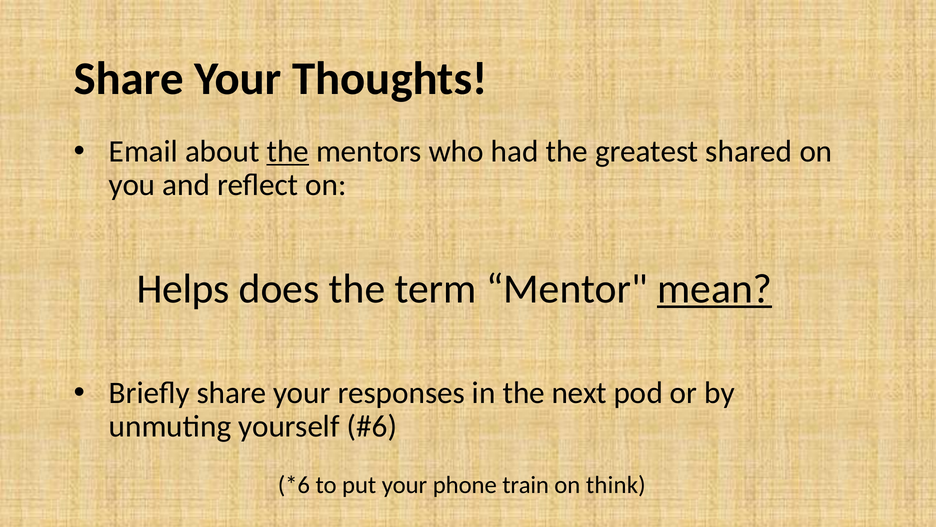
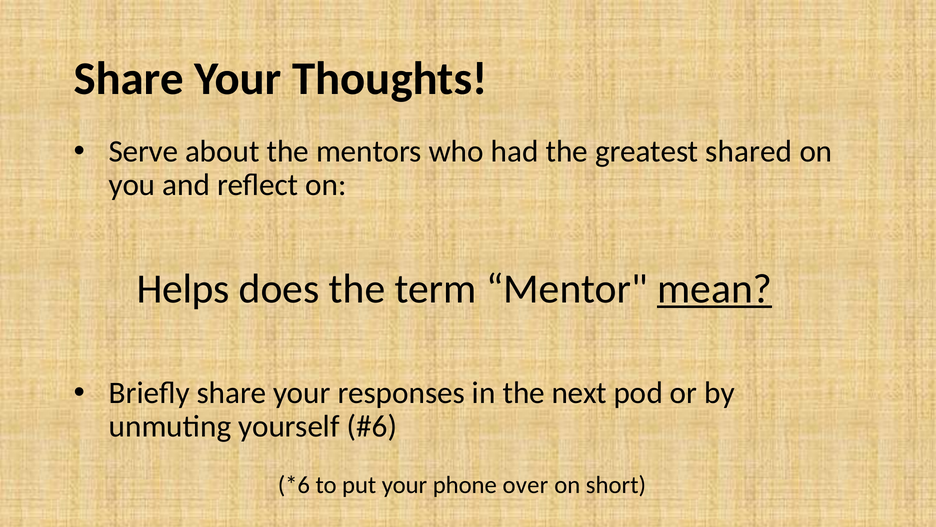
Email: Email -> Serve (144, 151)
the underline: present -> none (288, 151)
train: train -> over (525, 485)
think: think -> short (616, 485)
